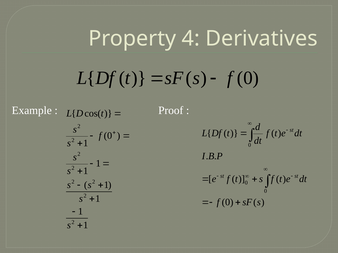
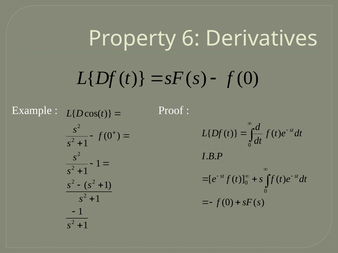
4: 4 -> 6 (191, 38)
